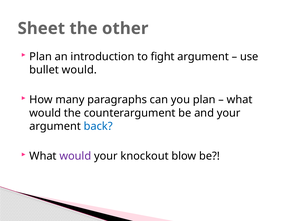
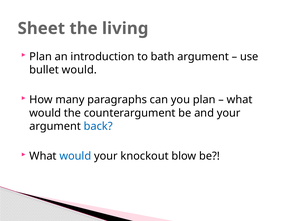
other: other -> living (125, 28)
fight: fight -> bath (163, 56)
would colour: purple -> blue (75, 156)
